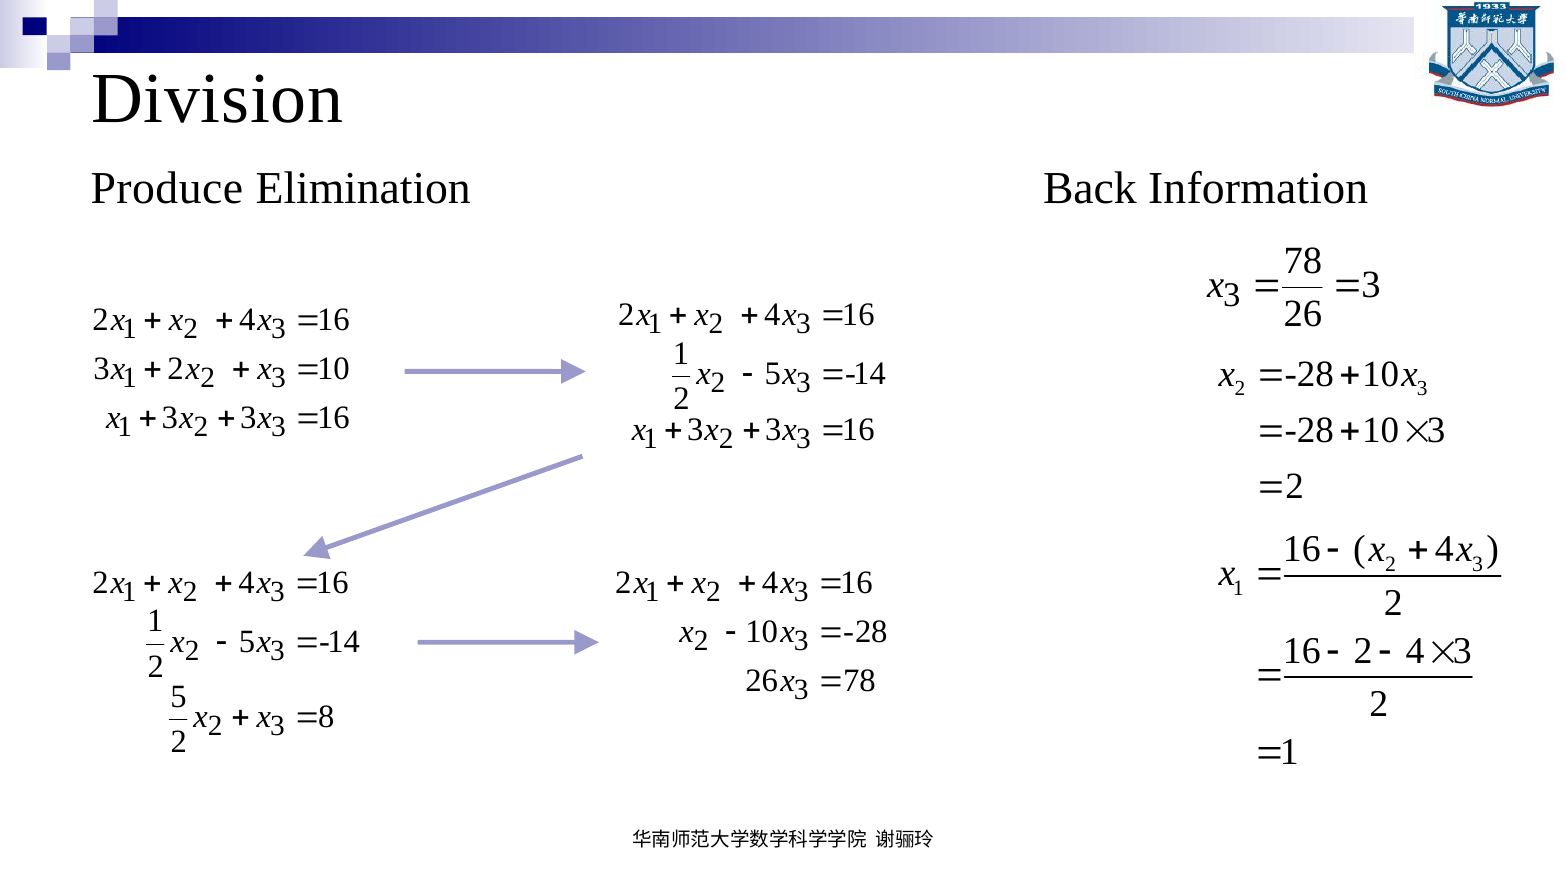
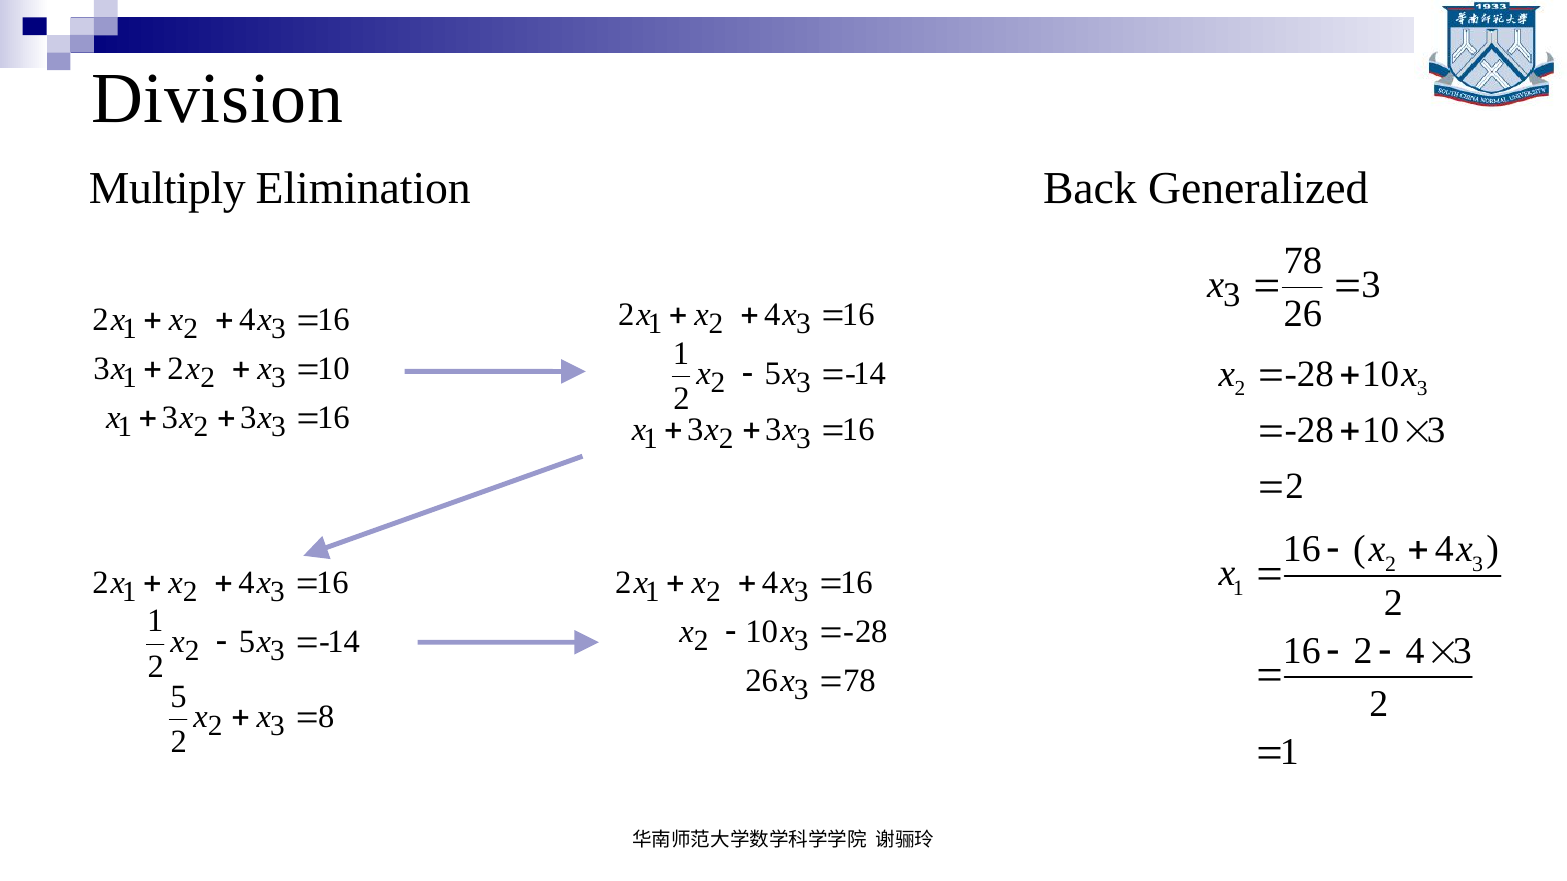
Produce: Produce -> Multiply (167, 189)
Information: Information -> Generalized (1258, 189)
